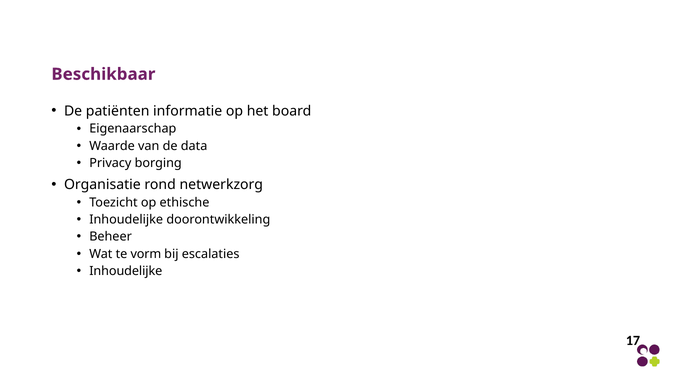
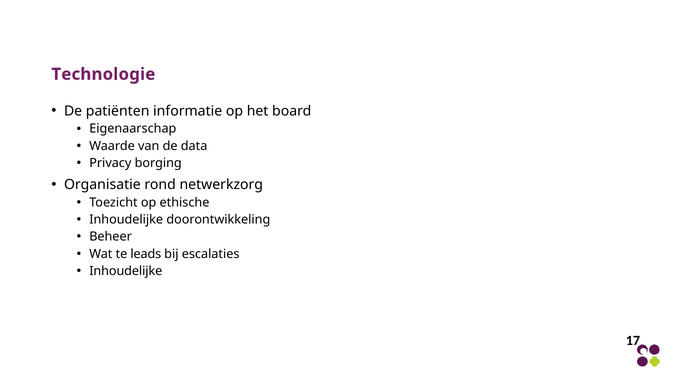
Beschikbaar: Beschikbaar -> Technologie (103, 74)
vorm: vorm -> leads (146, 254)
